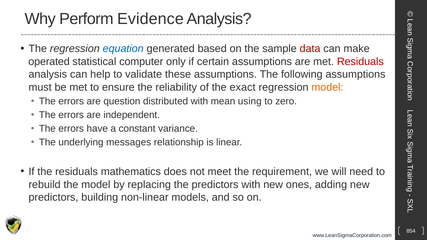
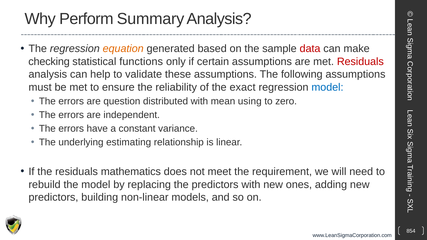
Evidence: Evidence -> Summary (151, 19)
equation colour: blue -> orange (123, 49)
operated: operated -> checking (49, 62)
computer: computer -> functions (141, 62)
model colour: orange -> blue (327, 87)
messages: messages -> estimating (129, 142)
